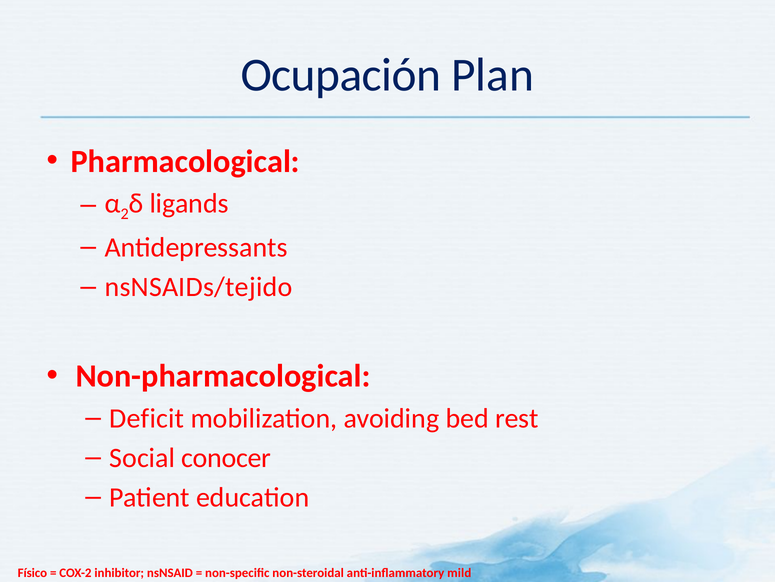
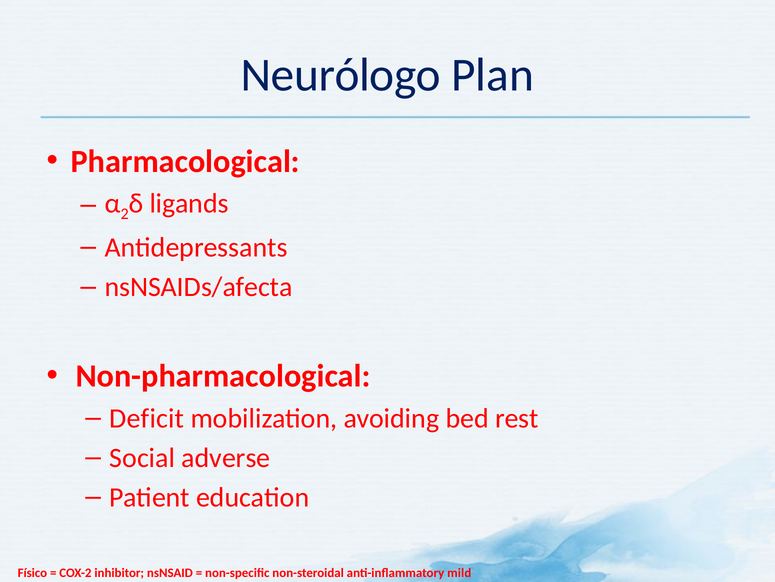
Ocupación: Ocupación -> Neurólogo (341, 75)
nsNSAIDs/tejido: nsNSAIDs/tejido -> nsNSAIDs/afecta (199, 287)
conocer: conocer -> adverse (226, 457)
